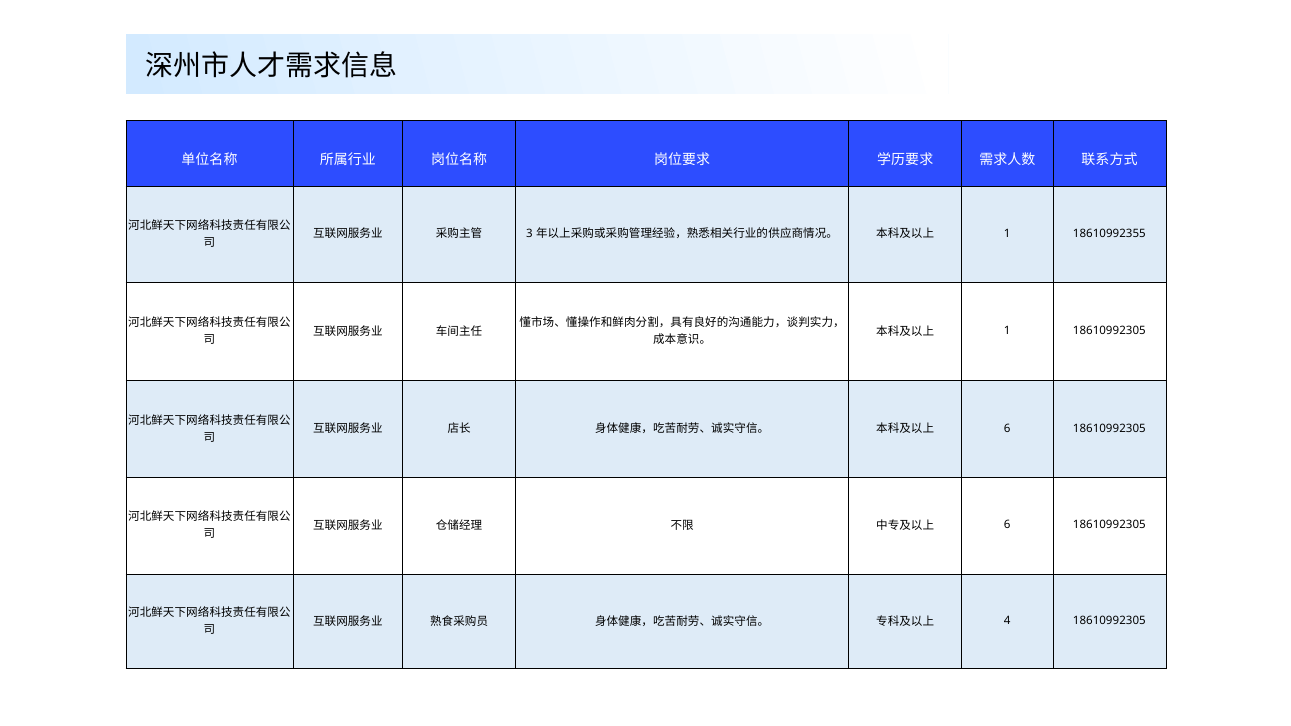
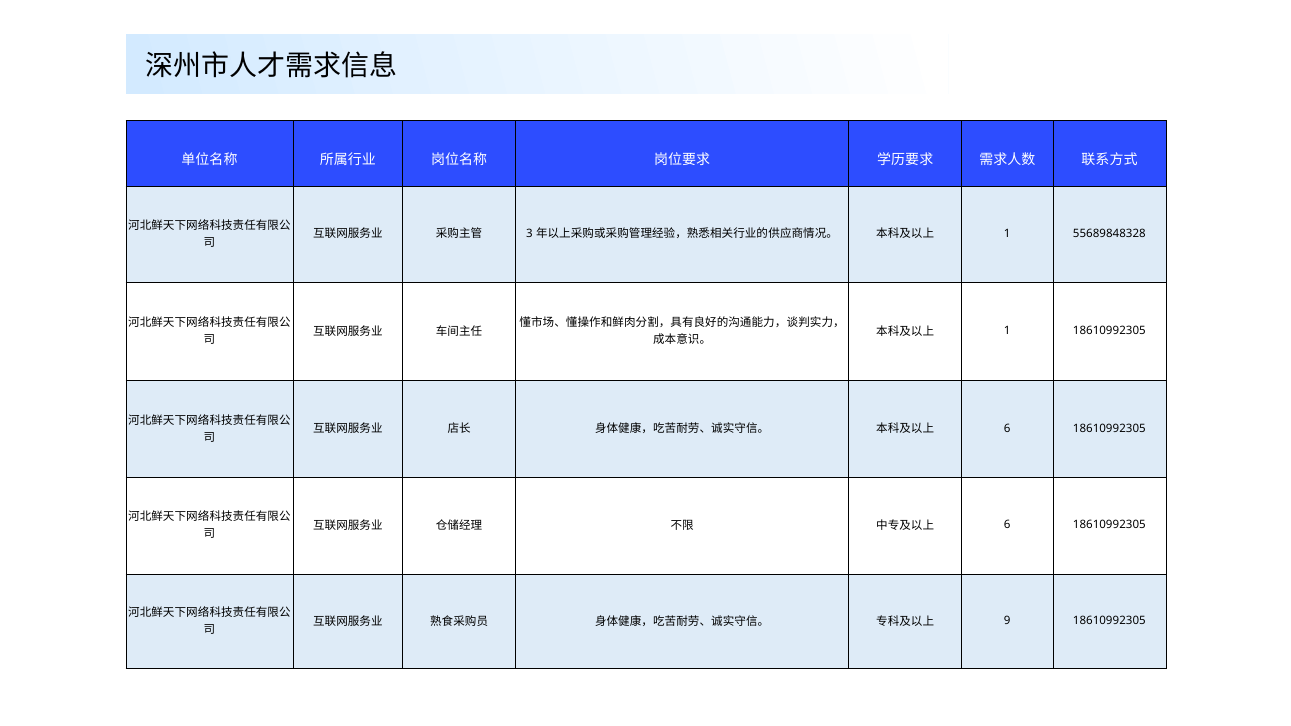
18610992355: 18610992355 -> 55689848328 (1109, 233)
4: 4 -> 9 (1007, 621)
